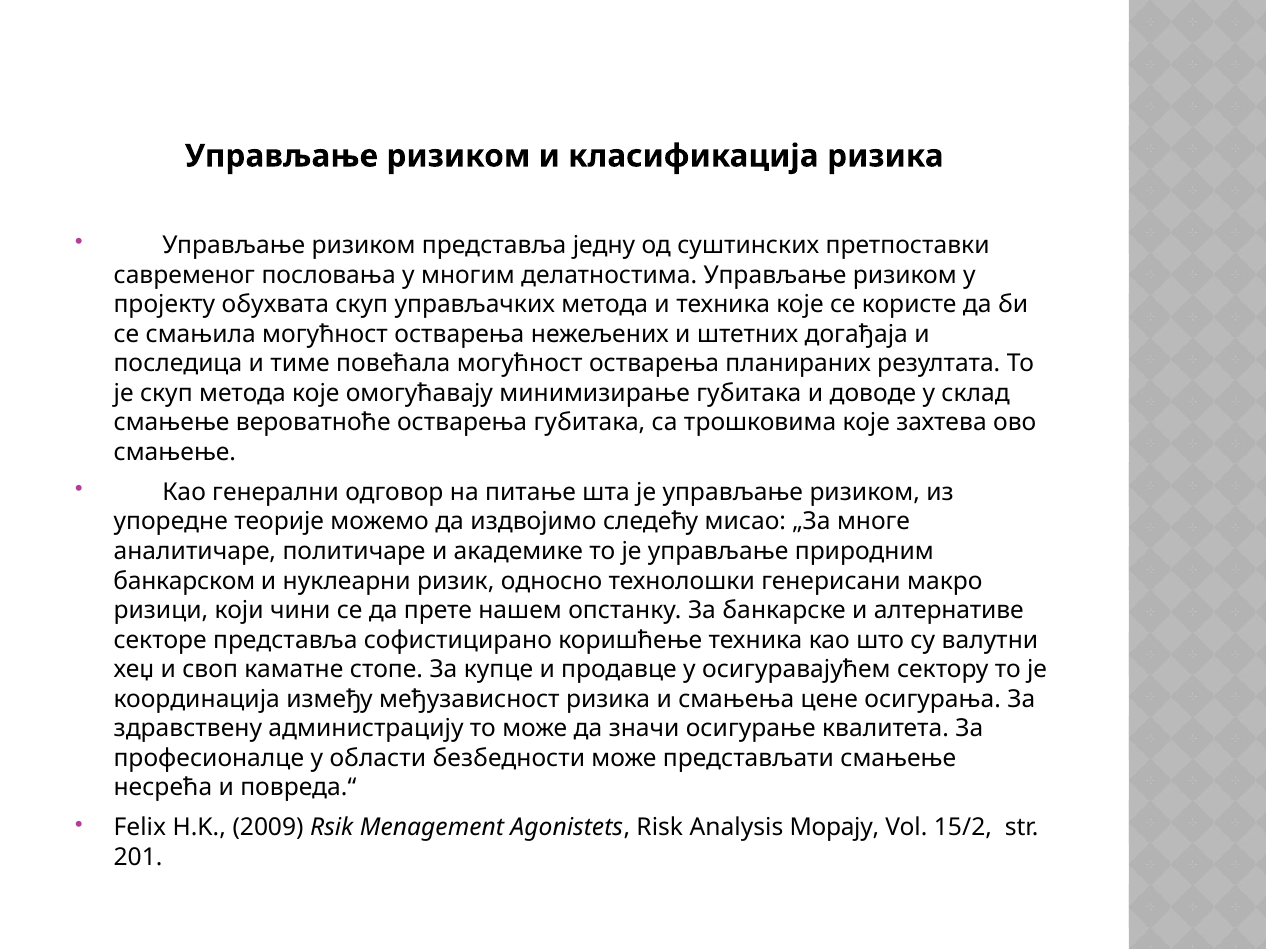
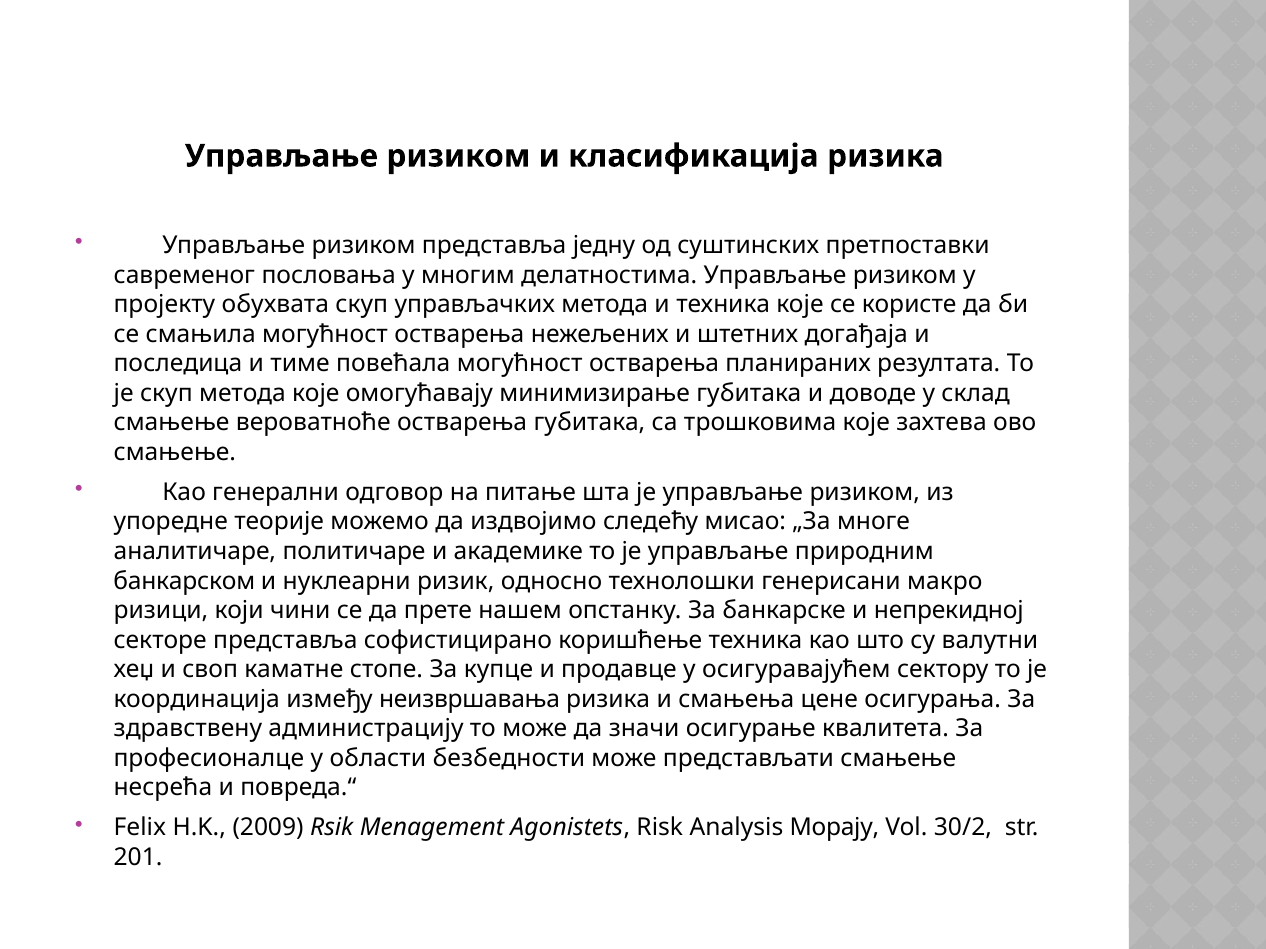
алтернативе: алтернативе -> непрекидној (949, 611)
међузависност: међузависност -> неизвршавања (470, 699)
15/2: 15/2 -> 30/2 (963, 828)
